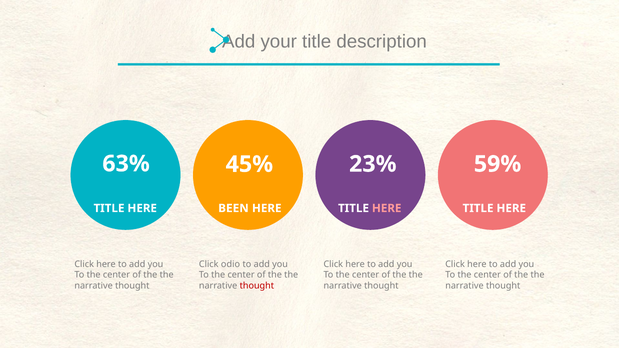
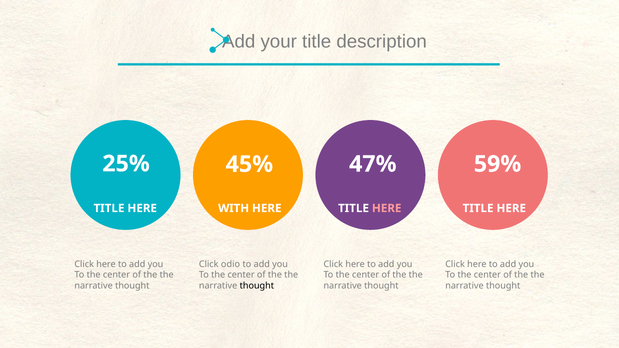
63%: 63% -> 25% (126, 164)
23%: 23% -> 47% (373, 164)
BEEN: BEEN -> WITH (234, 208)
thought colour: red -> black (257, 286)
